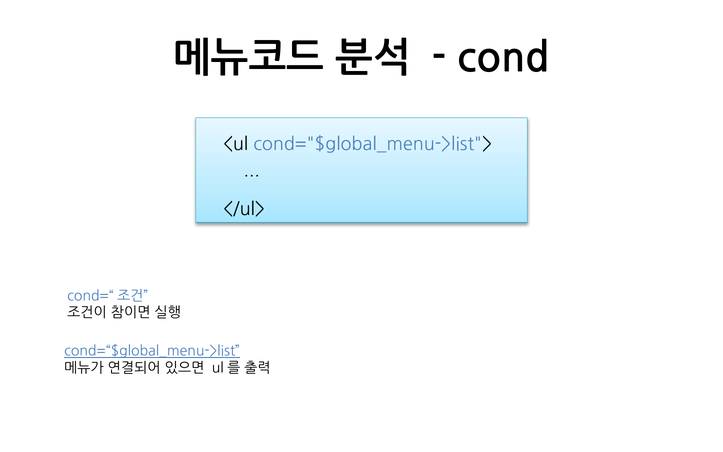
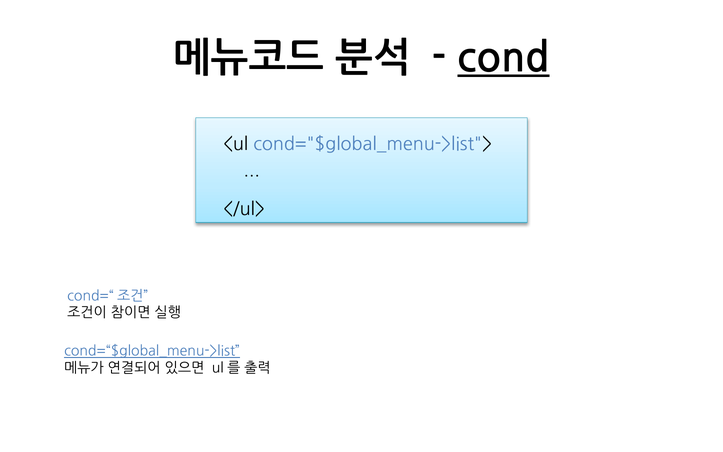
cond underline: none -> present (504, 59)
